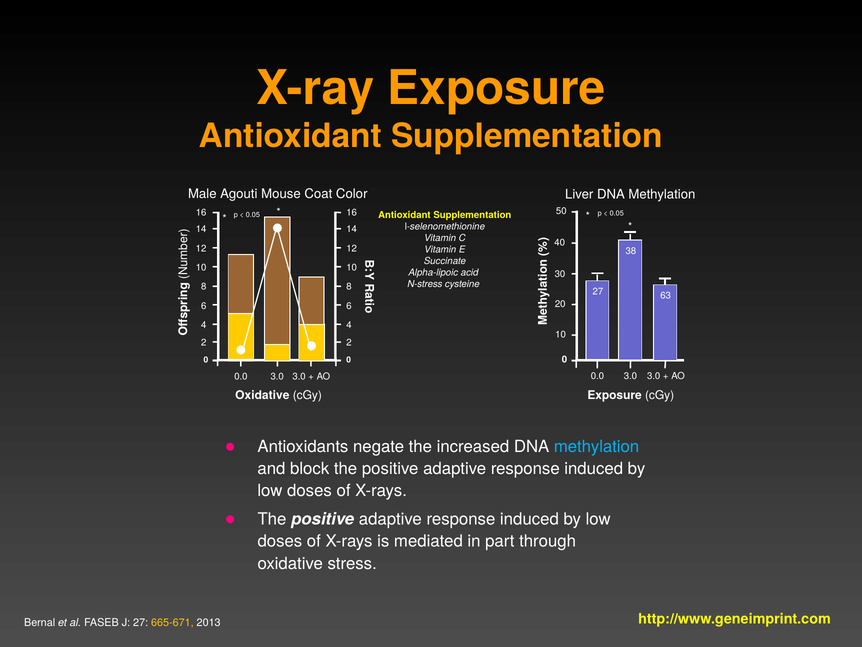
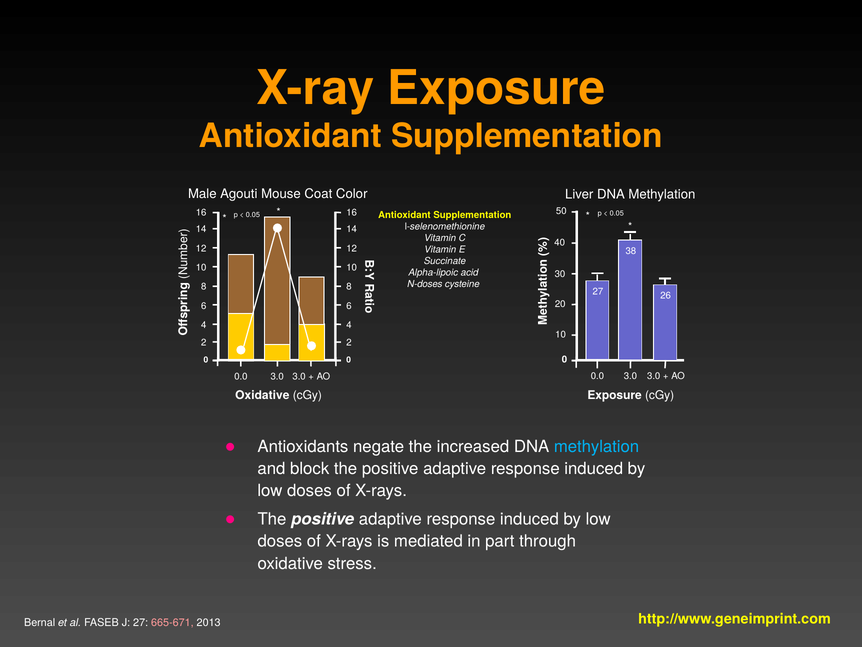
N-stress: N-stress -> N-doses (425, 284)
63: 63 -> 26 (666, 296)
665-671 colour: yellow -> pink (172, 622)
